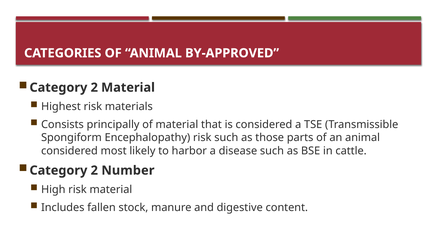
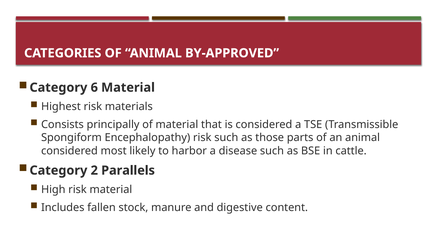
2: 2 -> 6 (94, 87)
Number: Number -> Parallels (128, 170)
